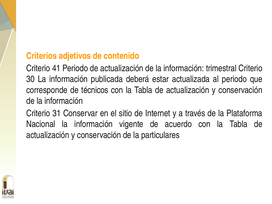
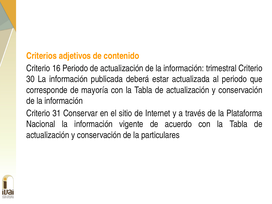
41: 41 -> 16 (56, 68)
técnicos: técnicos -> mayoría (95, 90)
